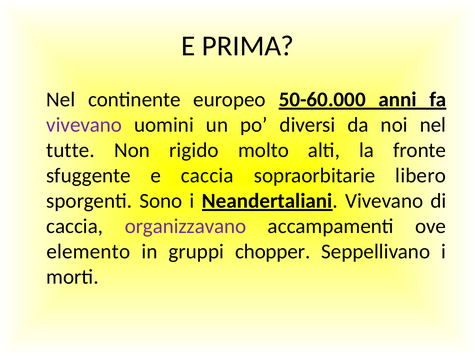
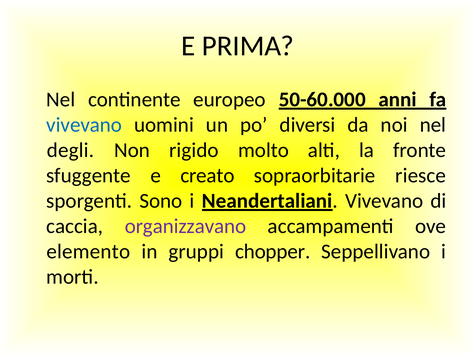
vivevano colour: purple -> blue (84, 125)
tutte: tutte -> degli (71, 150)
e caccia: caccia -> creato (207, 176)
libero: libero -> riesce (421, 176)
